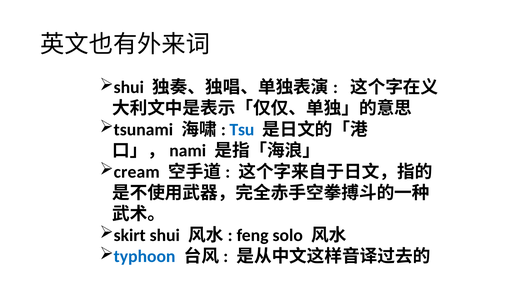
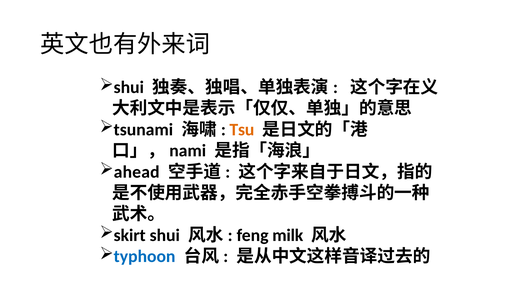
Tsu colour: blue -> orange (242, 130)
cream: cream -> ahead (137, 172)
solo: solo -> milk (288, 236)
